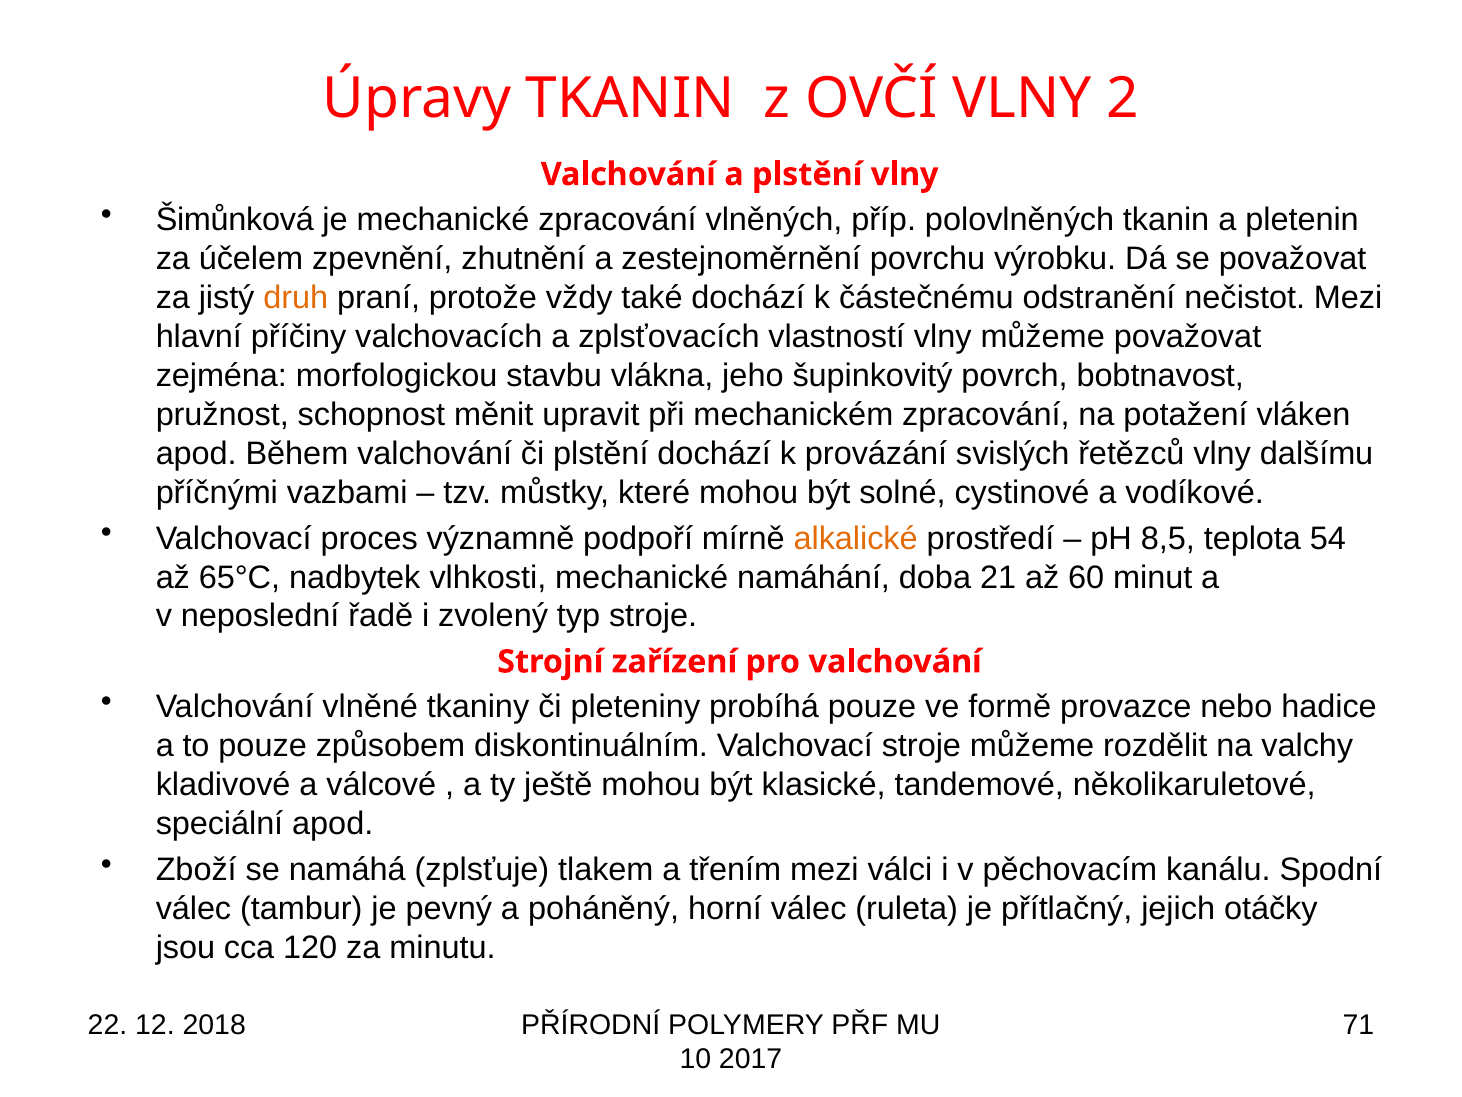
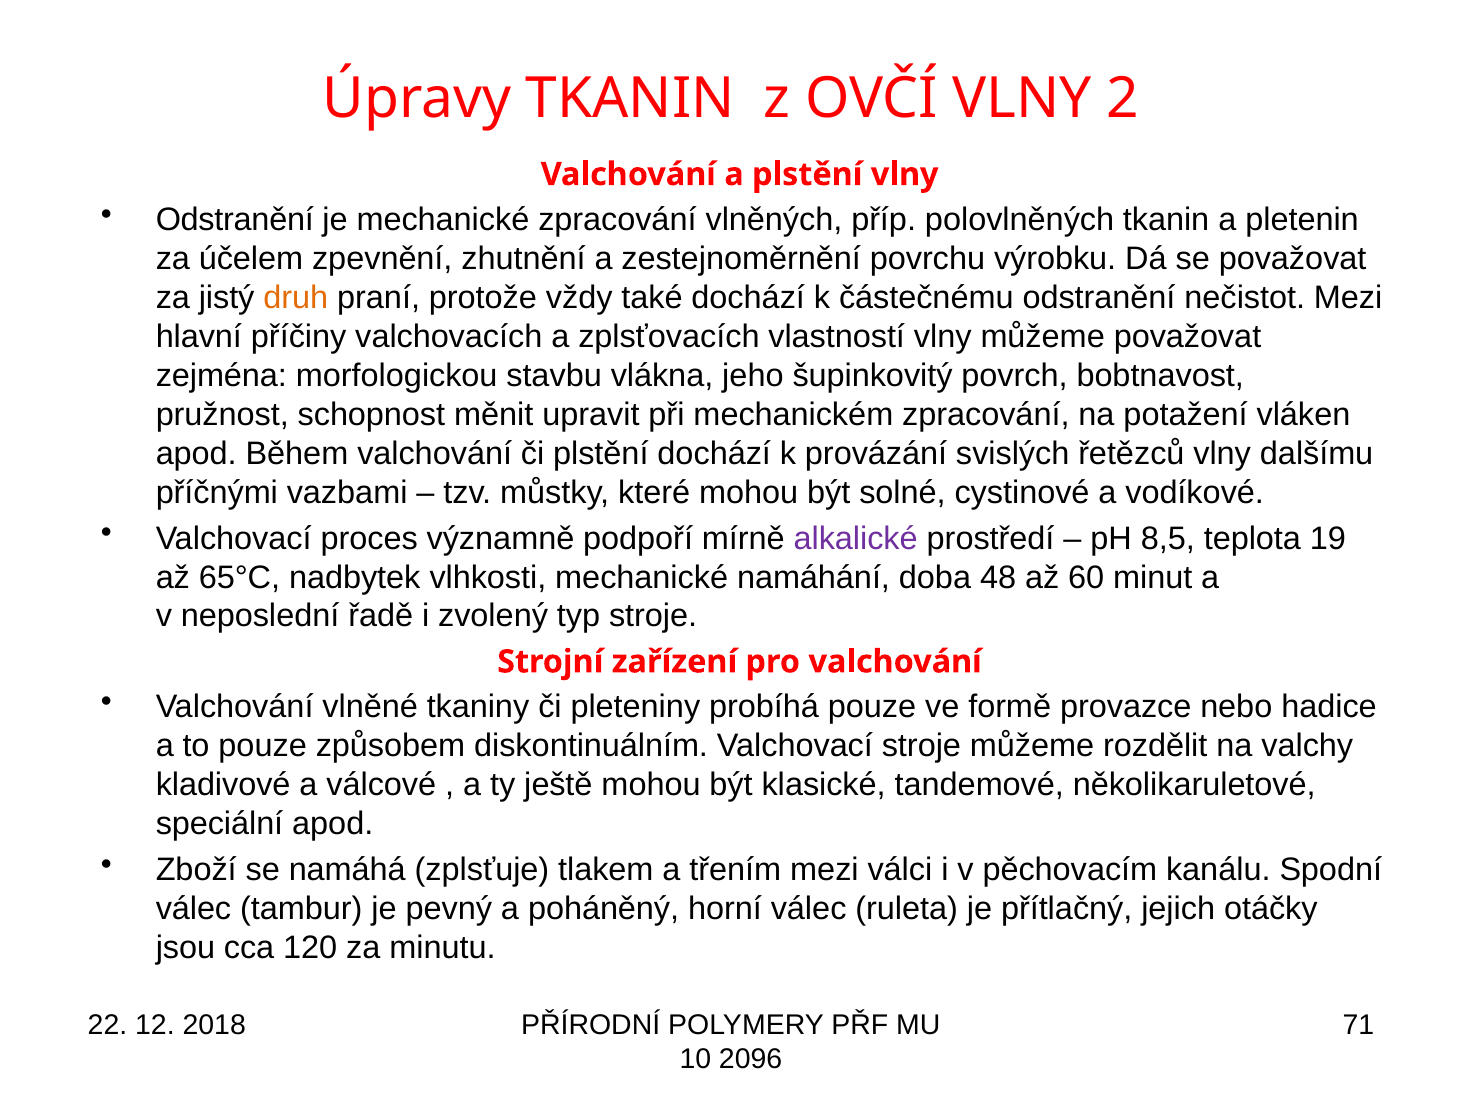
Šimůnková: Šimůnková -> Odstranění (235, 220)
alkalické colour: orange -> purple (856, 538)
54: 54 -> 19 (1328, 538)
21: 21 -> 48 (998, 577)
2017: 2017 -> 2096 (751, 1059)
